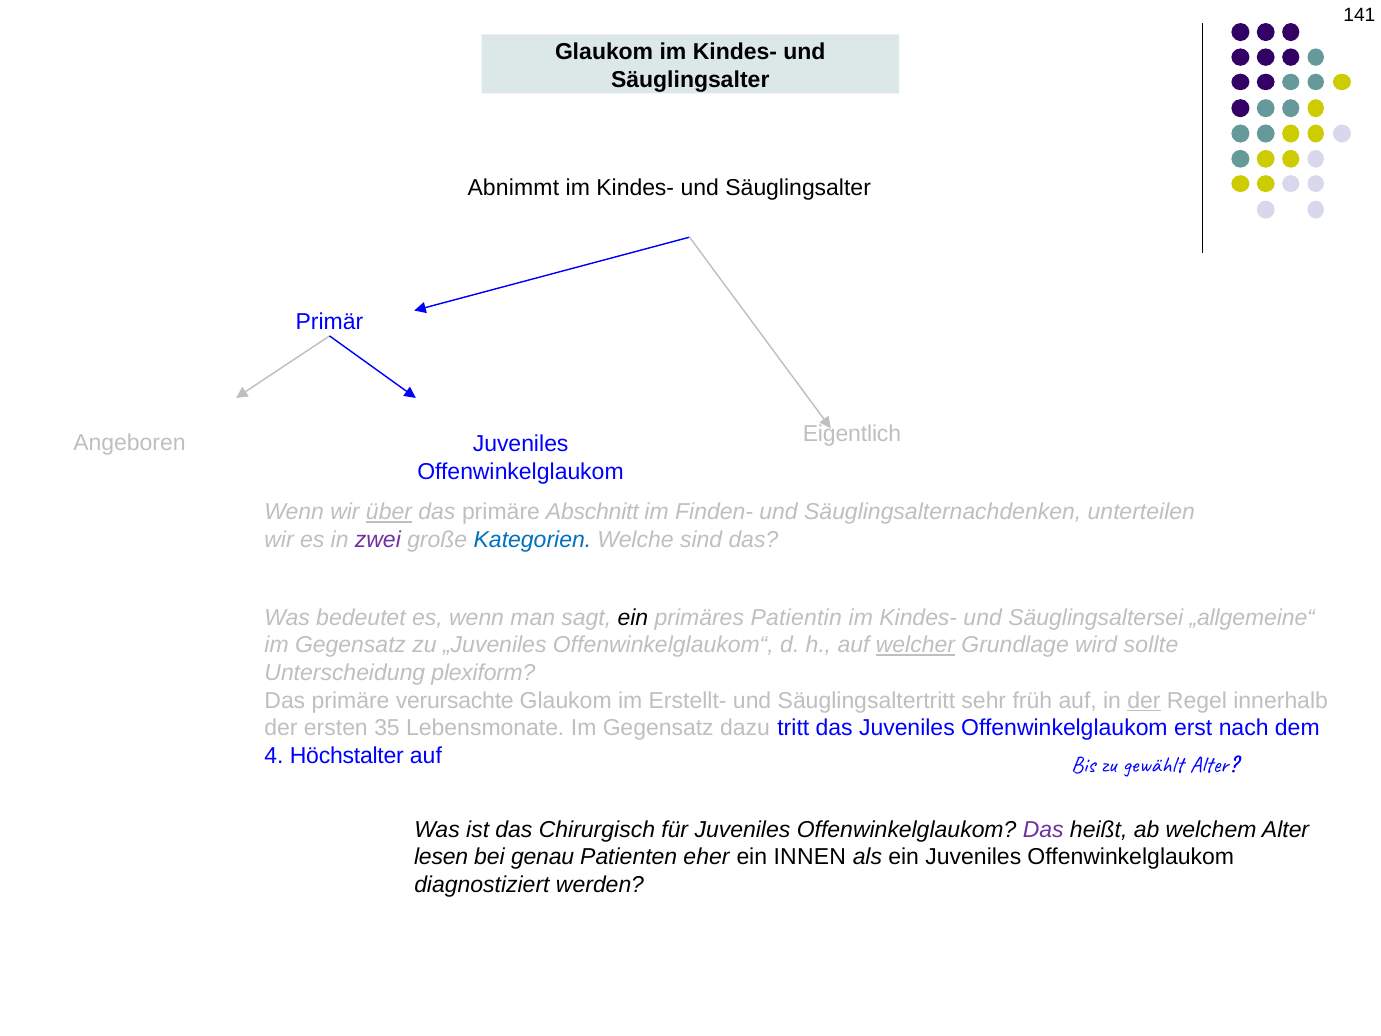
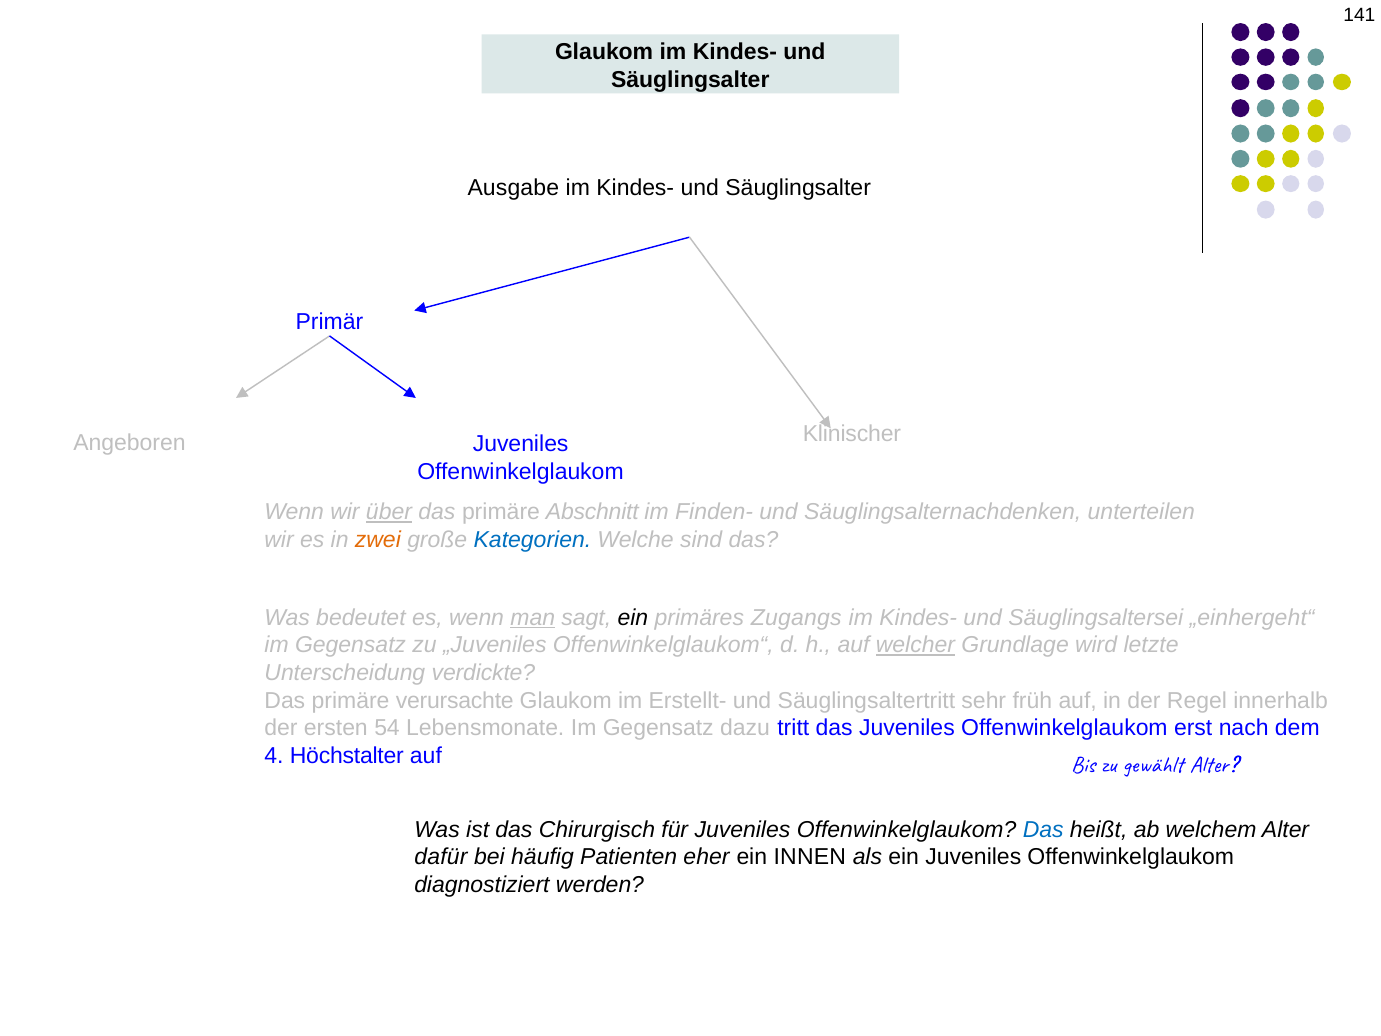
Abnimmt: Abnimmt -> Ausgabe (513, 188)
Eigentlich: Eigentlich -> Klinischer (852, 433)
zwei colour: purple -> orange (378, 540)
man underline: none -> present (533, 617)
Patientin: Patientin -> Zugangs (796, 617)
„allgemeine“: „allgemeine“ -> „einhergeht“ (1252, 617)
sollte: sollte -> letzte (1151, 645)
plexiform: plexiform -> verdickte (483, 673)
der underline: present -> none (1144, 700)
35: 35 -> 54 (387, 728)
Das colour: purple -> blue (1043, 830)
lesen: lesen -> dafür (441, 857)
genau: genau -> häufig (543, 857)
